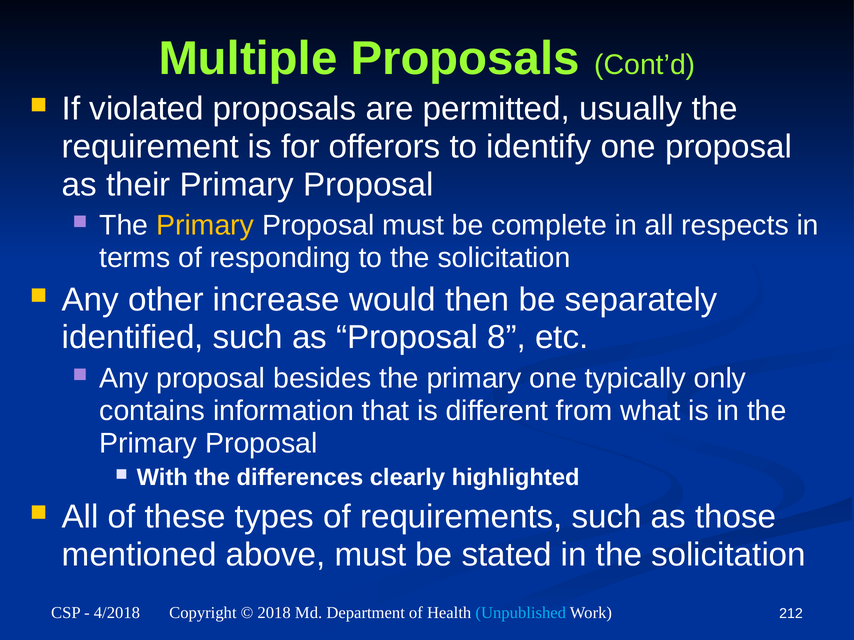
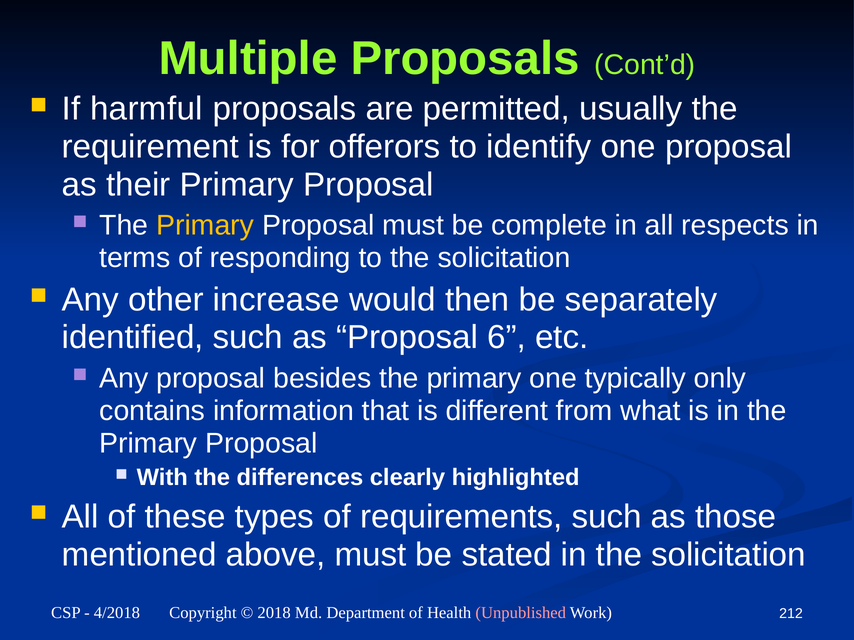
violated: violated -> harmful (146, 109)
8: 8 -> 6 (506, 338)
Unpublished colour: light blue -> pink (521, 613)
